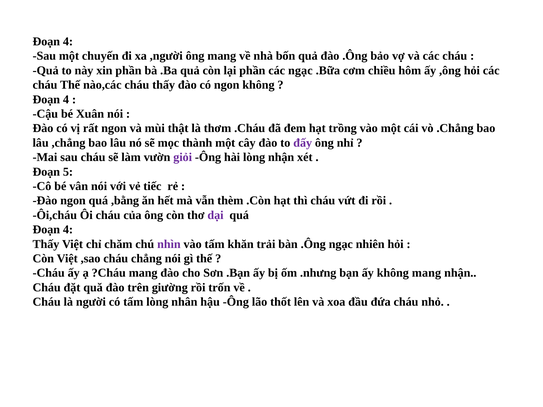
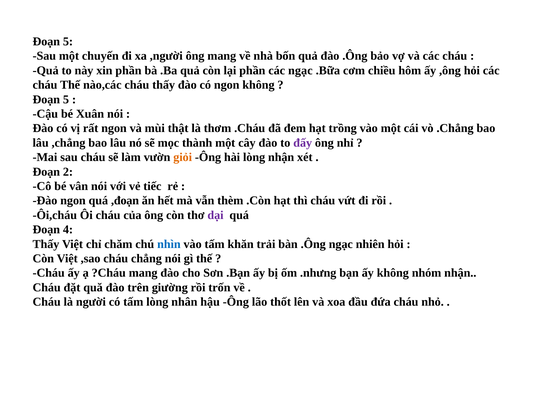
4: 4 -> 5 (68, 42)
4: 4 -> 5 (66, 99)
giỏi colour: purple -> orange (183, 157)
5: 5 -> 2 (68, 172)
,bằng: ,bằng -> ,đoạn (125, 201)
nhìn colour: purple -> blue (169, 244)
không mang: mang -> nhóm (427, 273)
